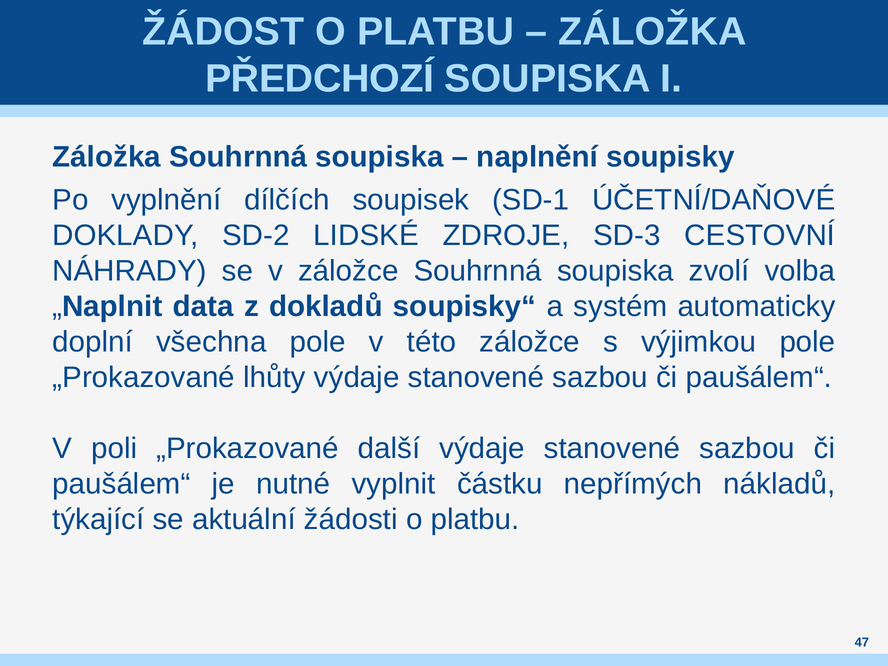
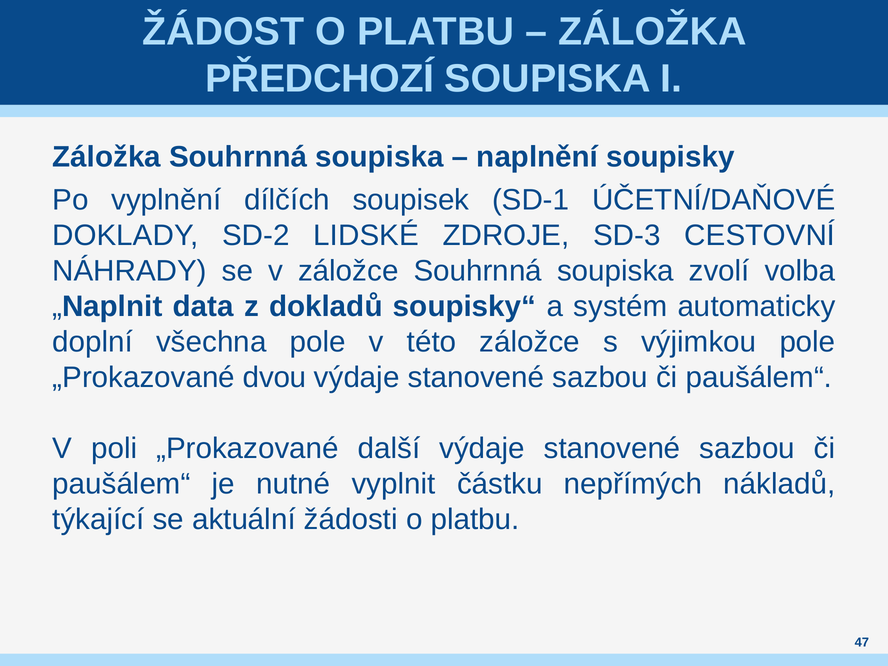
lhůty: lhůty -> dvou (275, 378)
